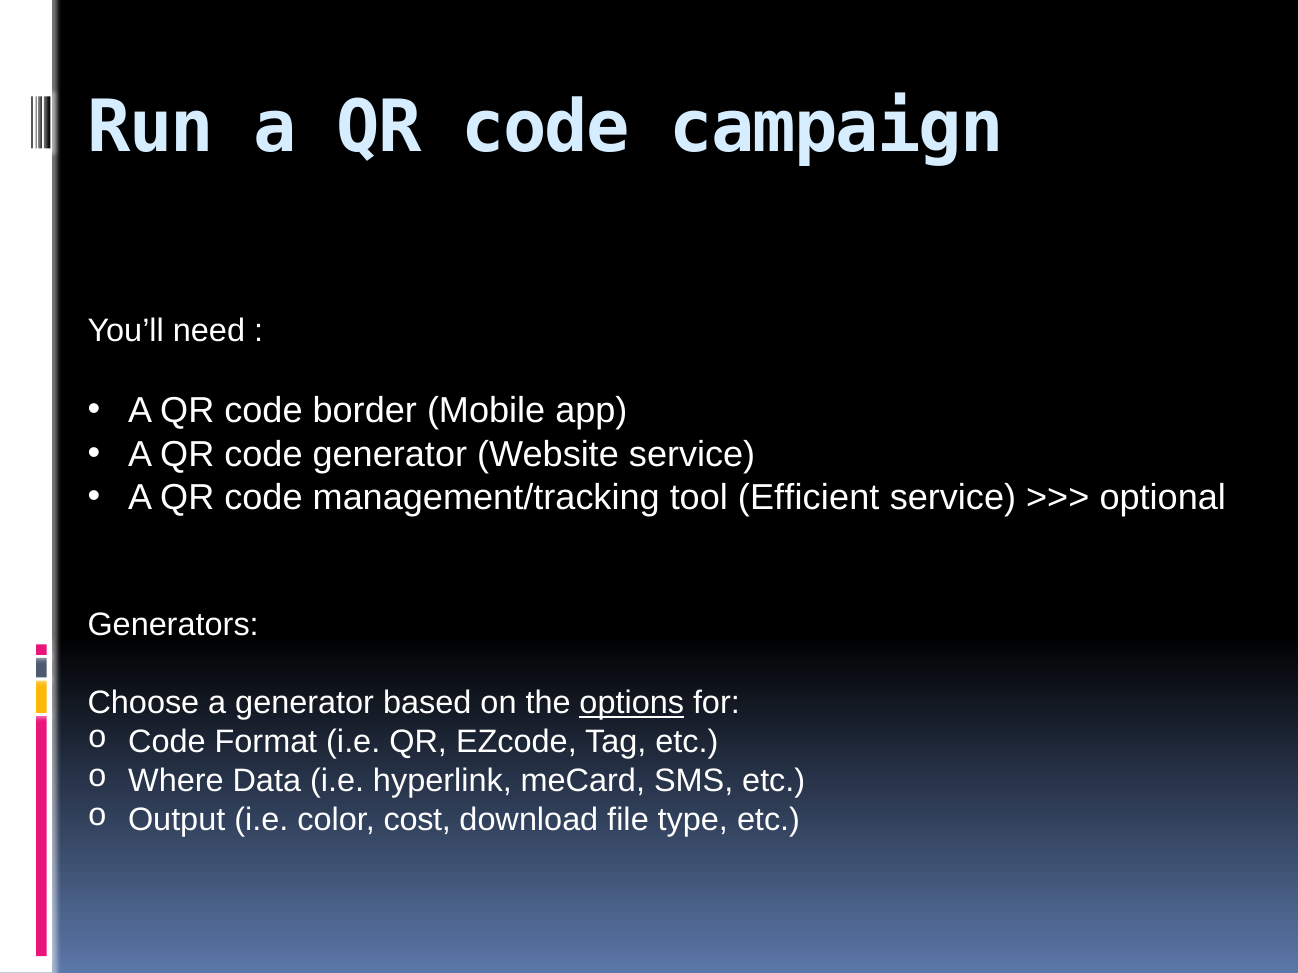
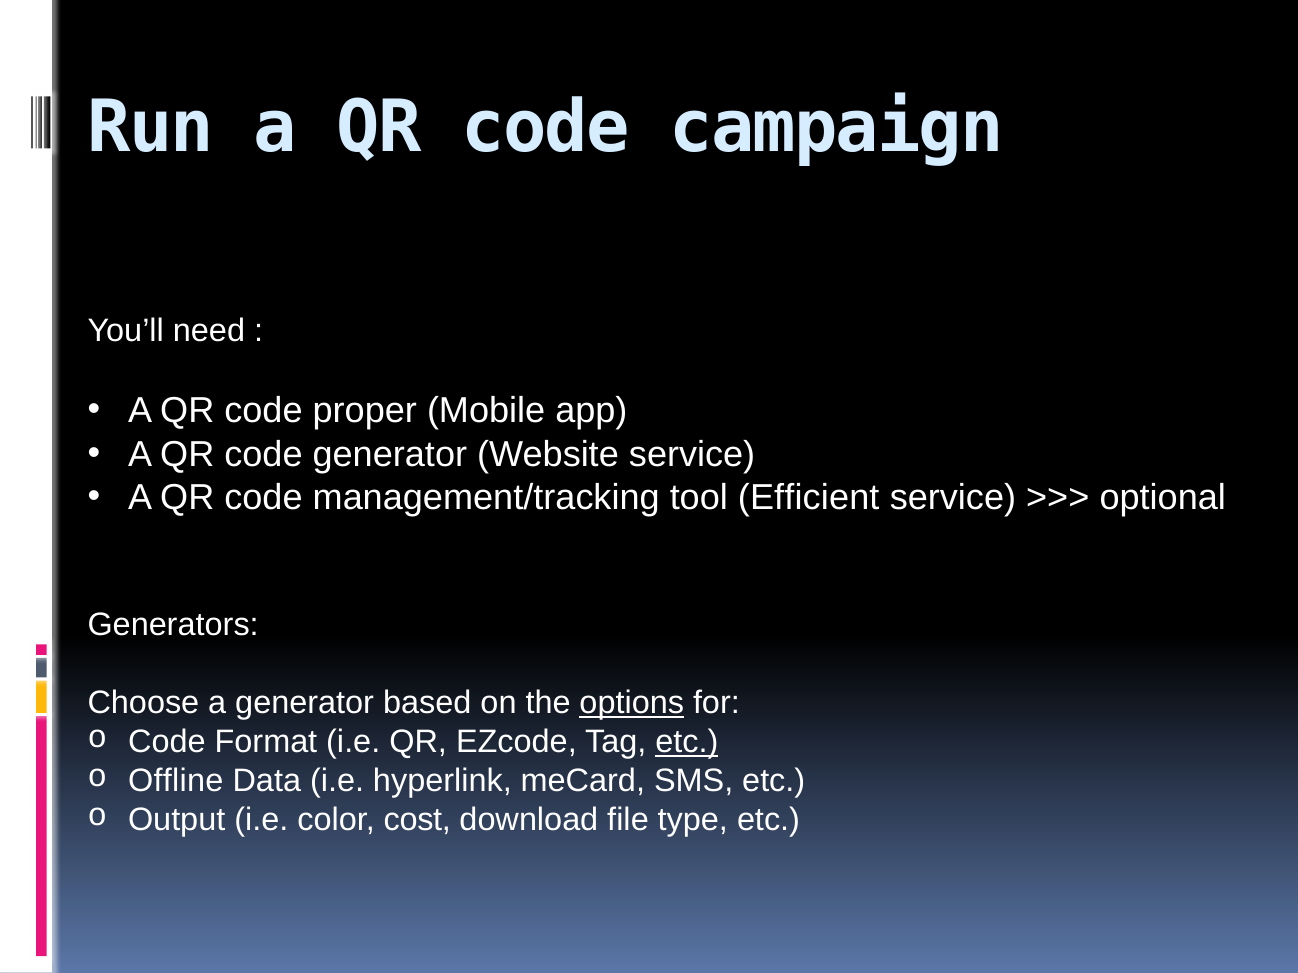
border: border -> proper (365, 411)
etc underline: none -> present (687, 742)
Where: Where -> Offline (176, 781)
